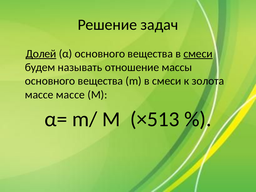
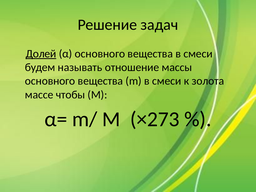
смеси underline: present -> none (198, 54)
массе массе: массе -> чтобы (70, 95)
×513: ×513 -> ×273 (155, 119)
